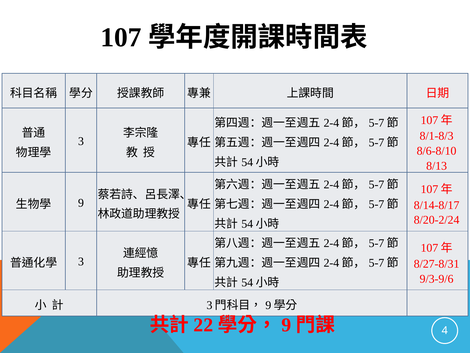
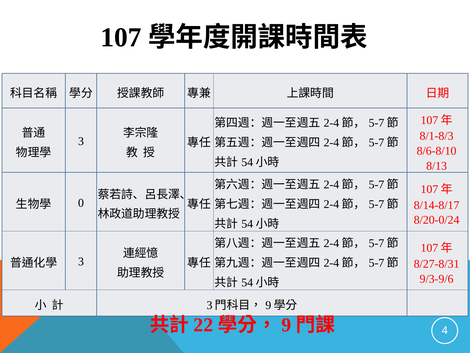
9: 9 -> 0 (81, 203)
8/20-2/24: 8/20-2/24 -> 8/20-0/24 (437, 220)
